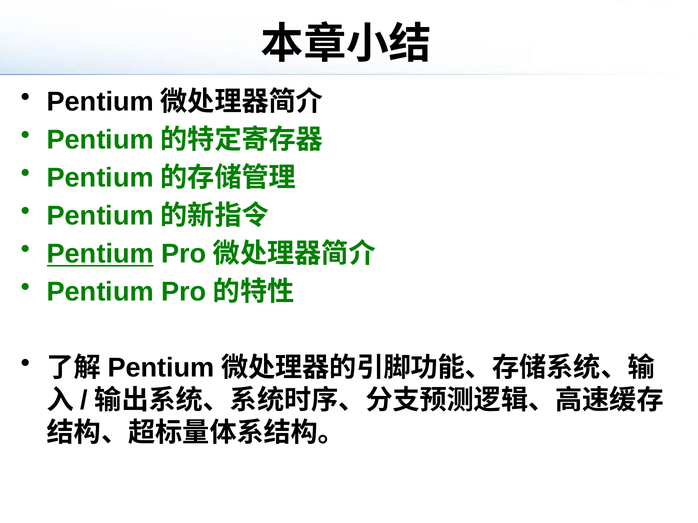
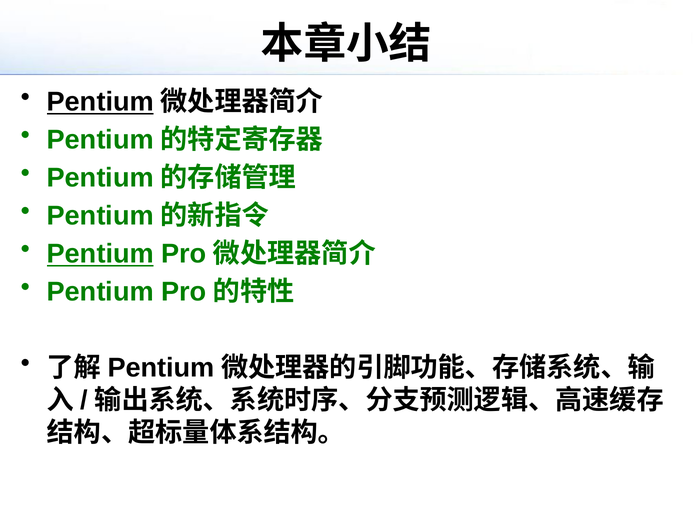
Pentium underline: none -> present (100, 102)
